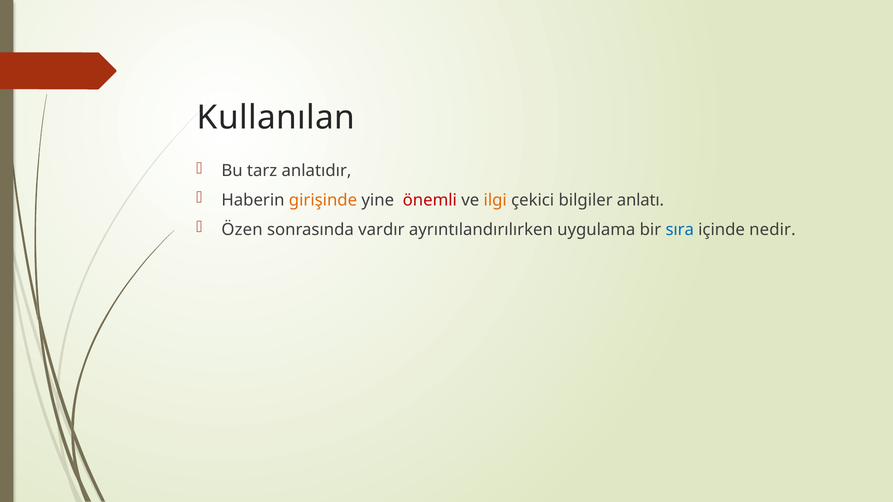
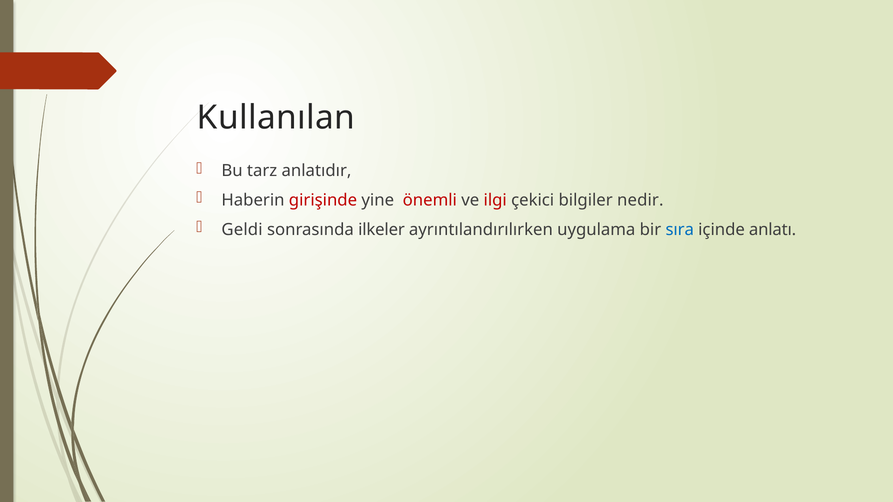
girişinde colour: orange -> red (323, 200)
ilgi colour: orange -> red (495, 200)
anlatı: anlatı -> nedir (640, 200)
Özen: Özen -> Geldi (242, 230)
vardır: vardır -> ilkeler (381, 230)
nedir: nedir -> anlatı (773, 230)
